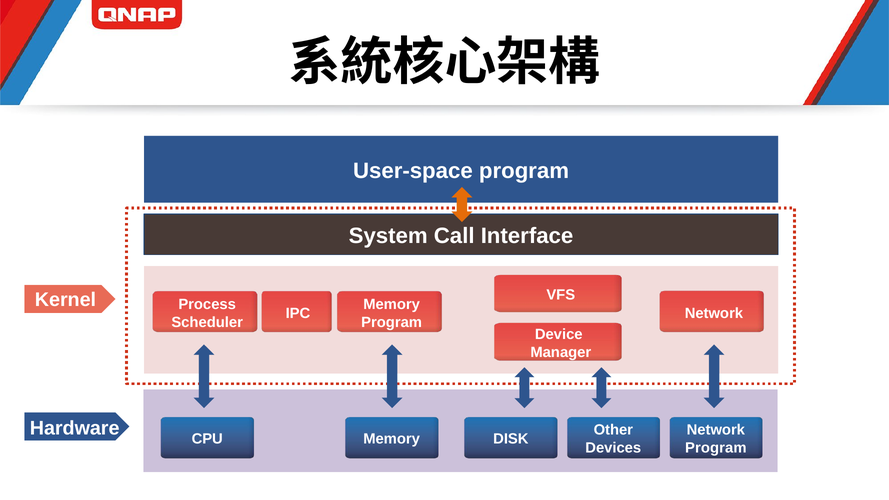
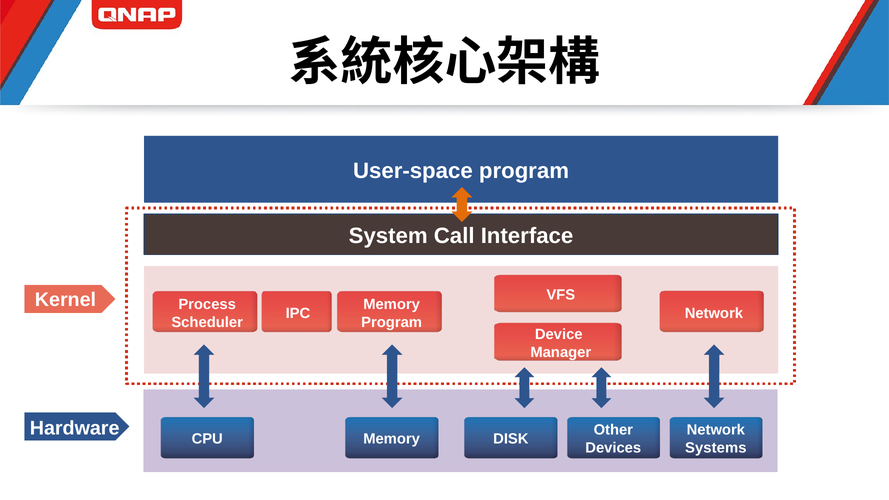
Program: Program -> Systems (716, 448)
